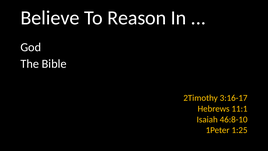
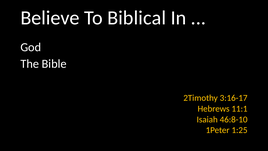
Reason: Reason -> Biblical (137, 18)
